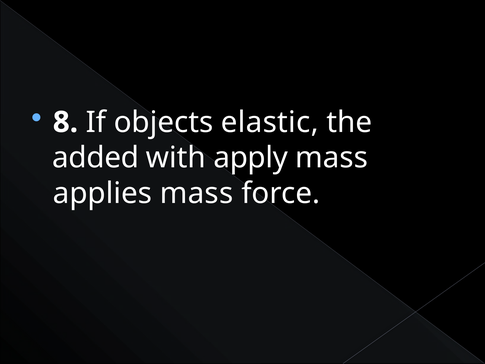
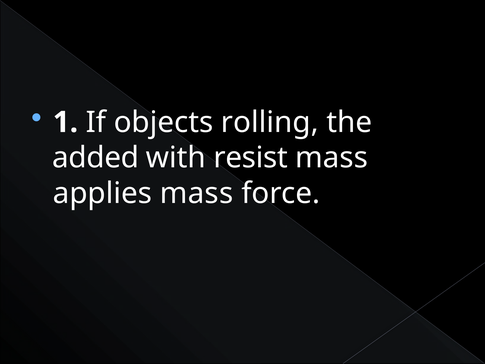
8: 8 -> 1 (65, 122)
elastic: elastic -> rolling (270, 122)
apply: apply -> resist (251, 158)
